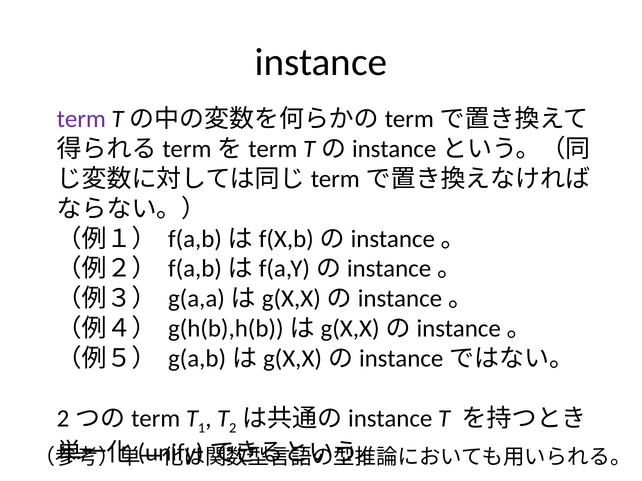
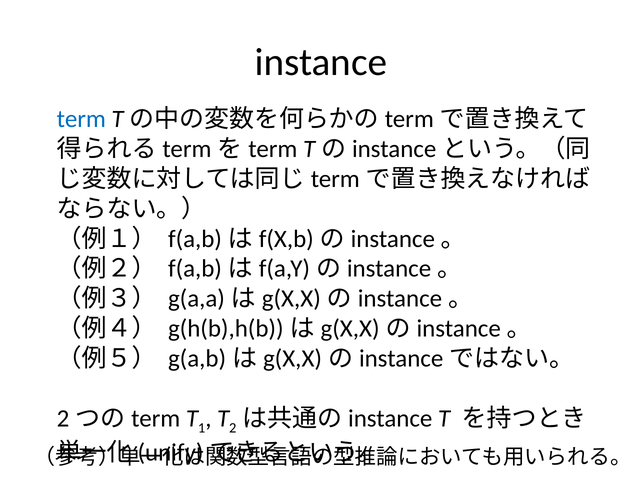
term colour: purple -> blue (81, 119)
